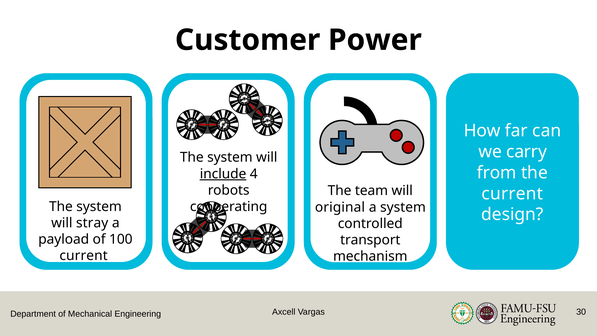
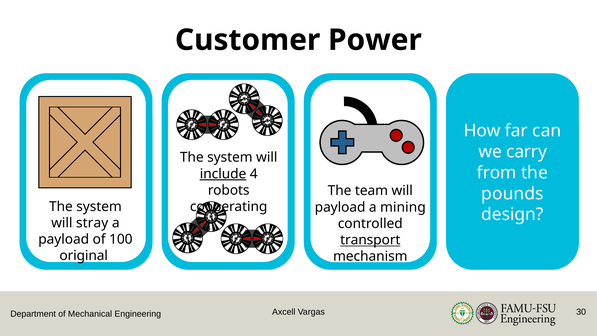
current: current -> pounds (512, 194)
original: original -> payload (340, 207)
a system: system -> mining (403, 207)
transport underline: none -> present (370, 240)
current: current -> original (84, 256)
